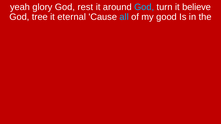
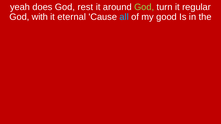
glory: glory -> does (42, 7)
God colour: light blue -> light green (144, 7)
believe: believe -> regular (197, 7)
tree: tree -> with (40, 17)
